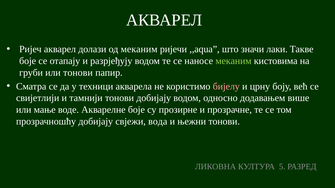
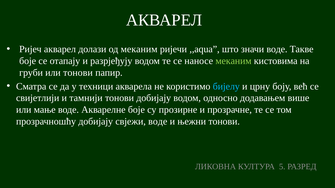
значи лаки: лаки -> воде (277, 49)
бијелу colour: pink -> light blue (226, 87)
свјежи вода: вода -> воде (158, 122)
